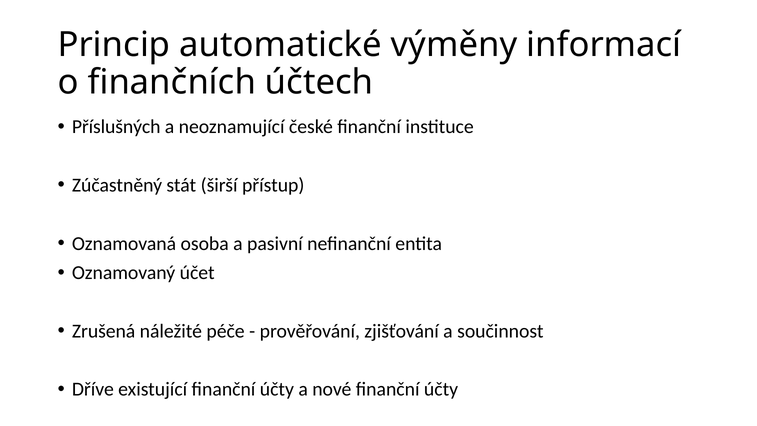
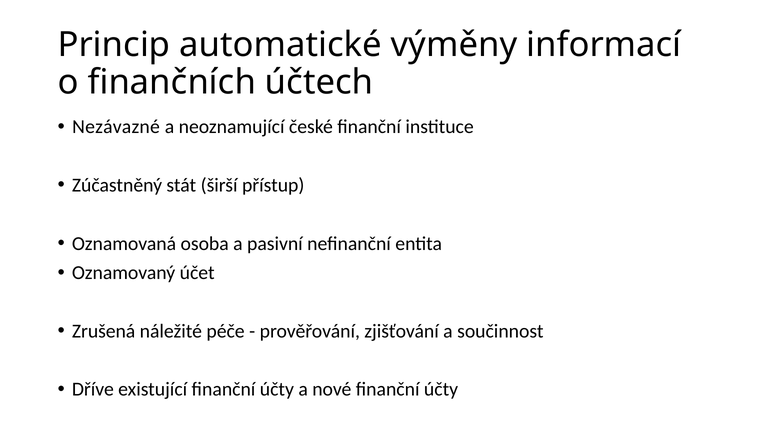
Příslušných: Příslušných -> Nezávazné (116, 127)
